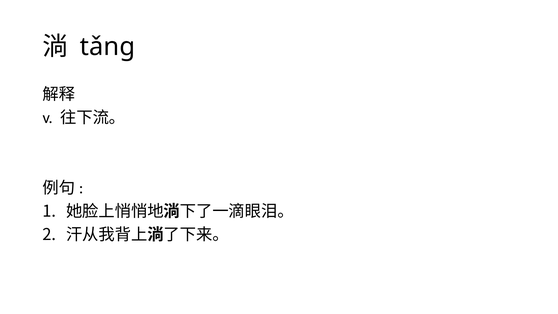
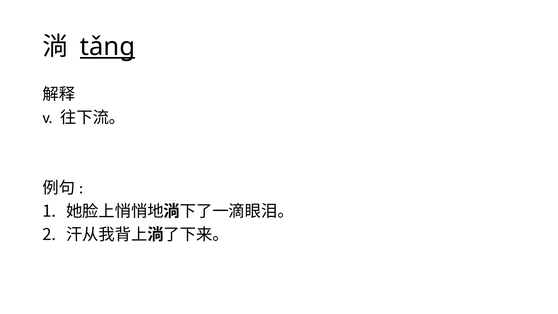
tǎng underline: none -> present (108, 47)
